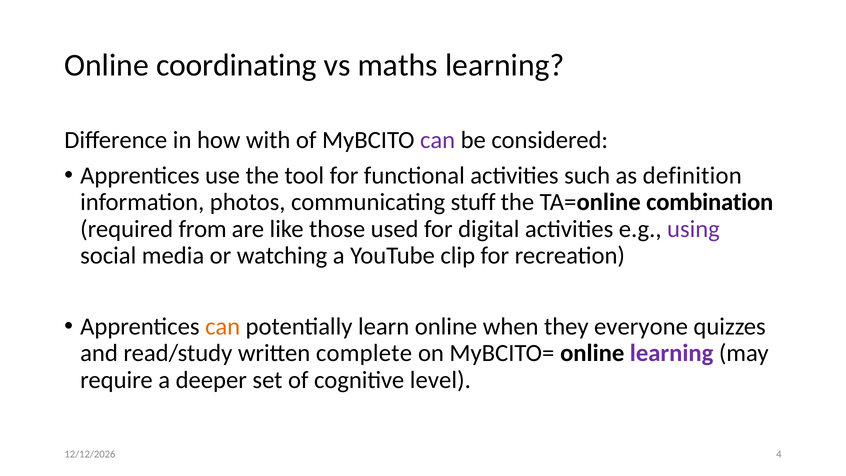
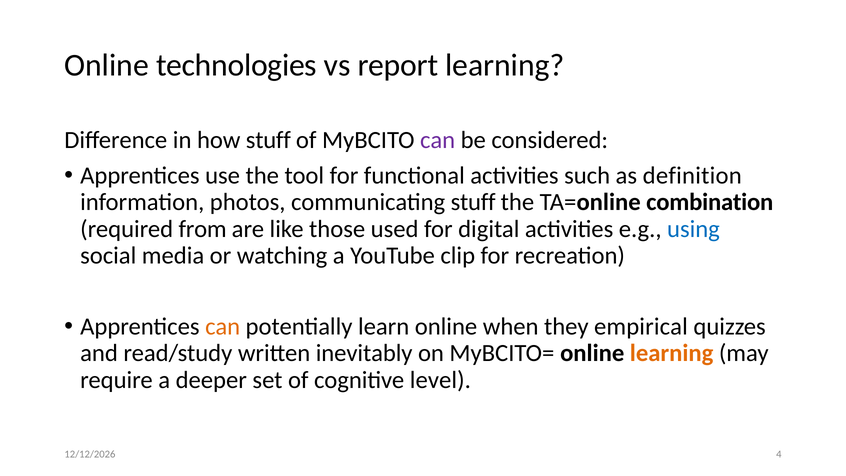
coordinating: coordinating -> technologies (236, 65)
maths: maths -> report (398, 65)
how with: with -> stuff (268, 140)
using colour: purple -> blue (693, 229)
everyone: everyone -> empirical (641, 327)
complete: complete -> inevitably (364, 353)
learning colour: purple -> orange (672, 353)
